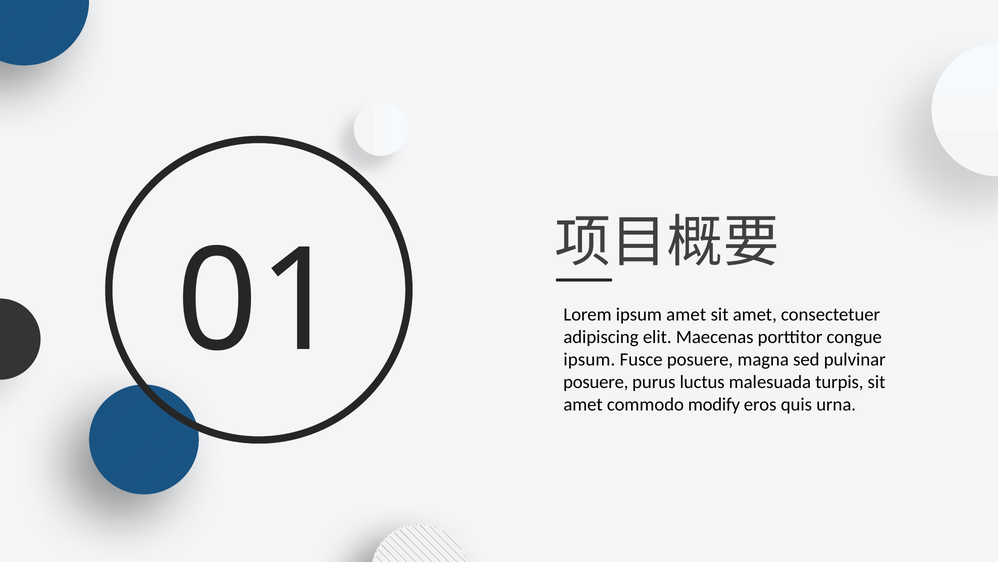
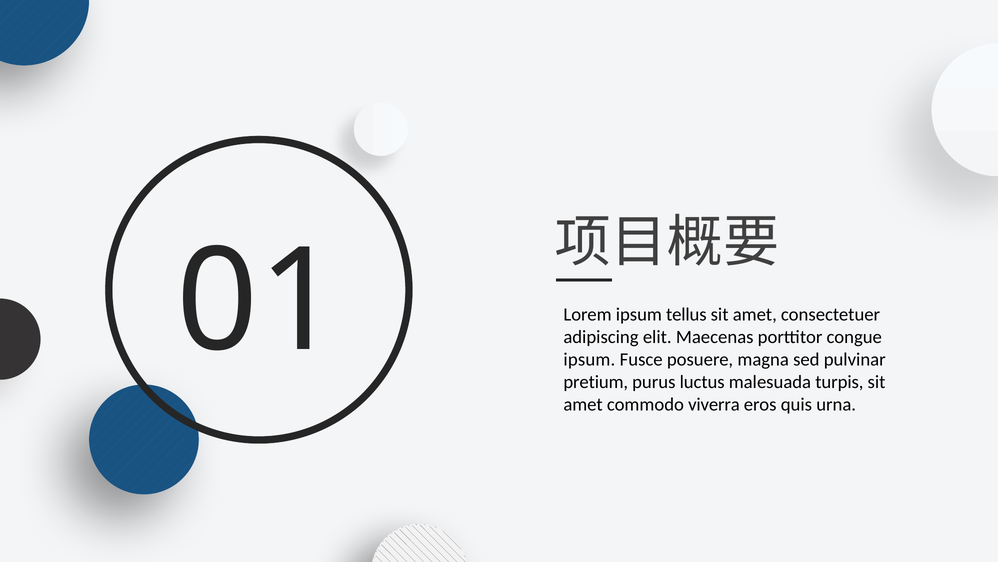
ipsum amet: amet -> tellus (686, 314)
posuere: posuere -> pretium (596, 382)
modify: modify -> viverra (714, 404)
